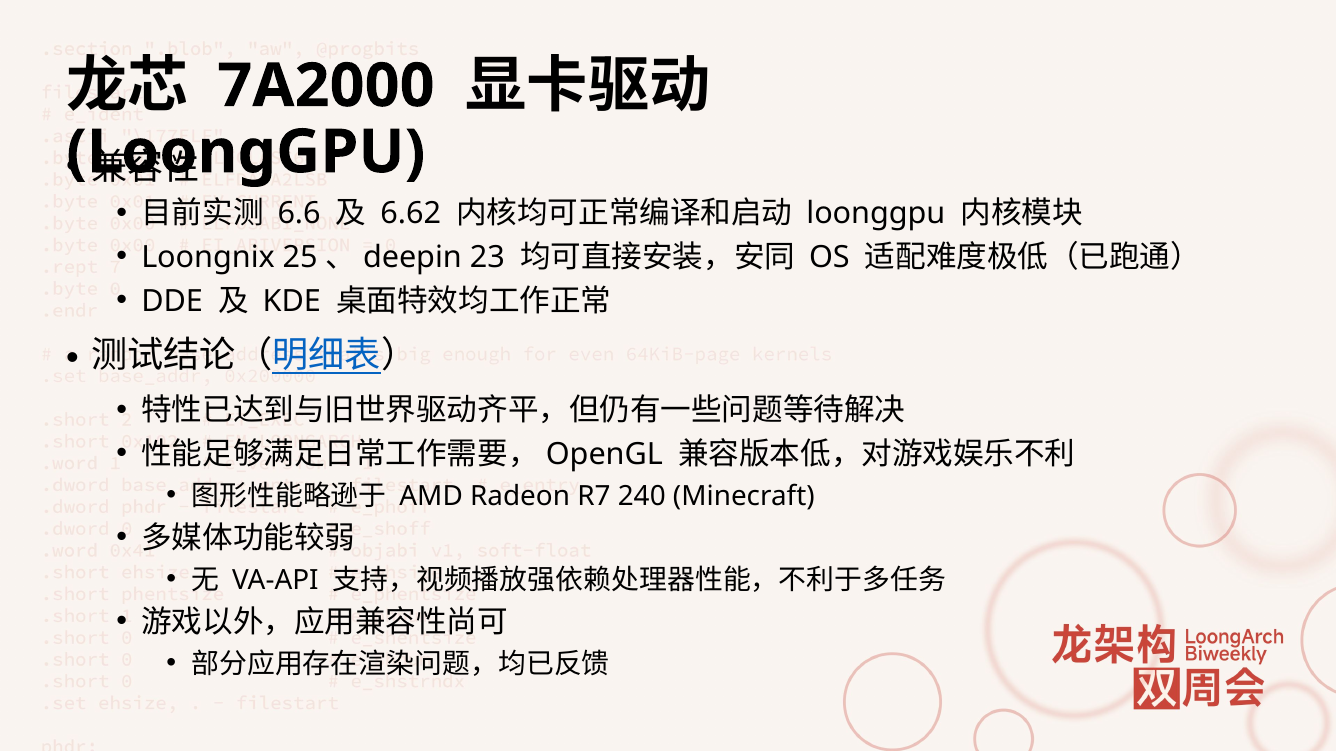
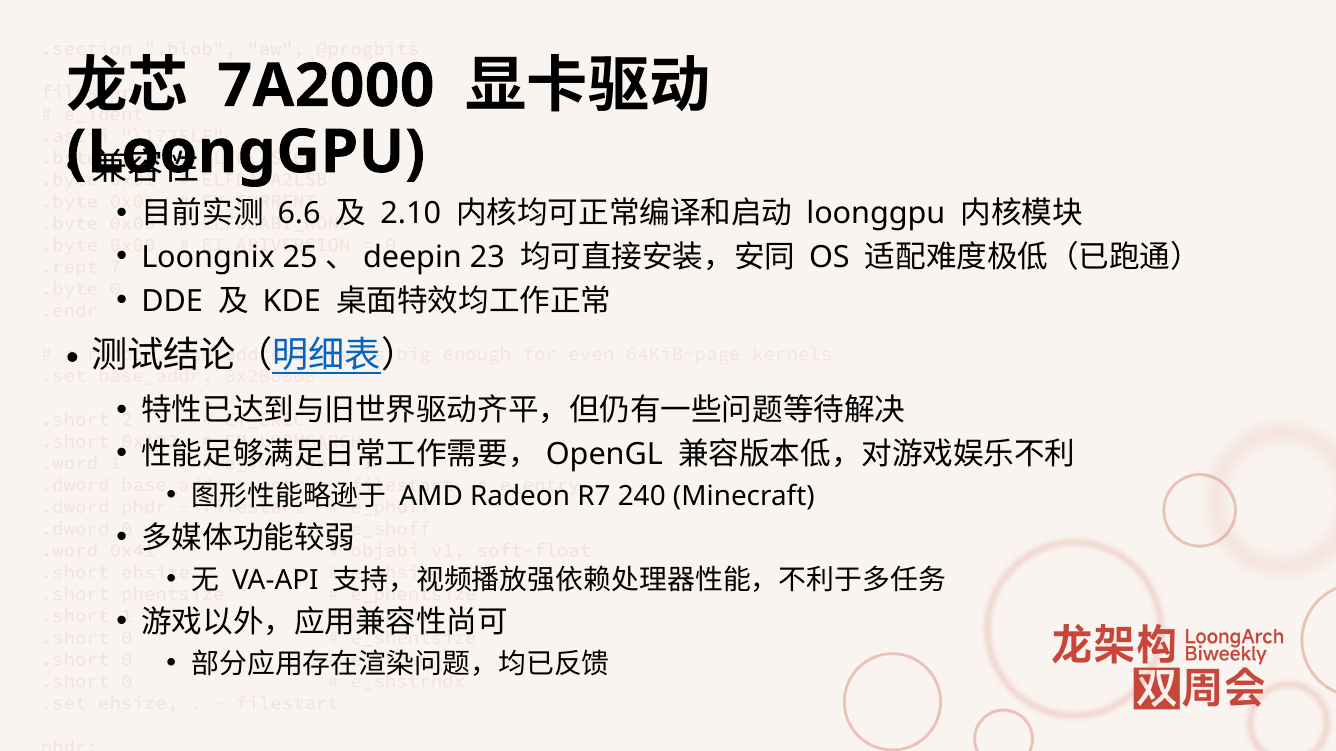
6.62: 6.62 -> 2.10 (411, 214)
